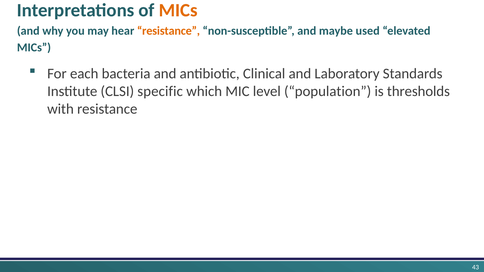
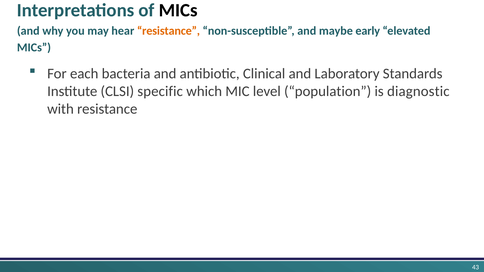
MICs colour: orange -> black (178, 10)
used: used -> early (368, 31)
thresholds: thresholds -> diagnostic (418, 91)
